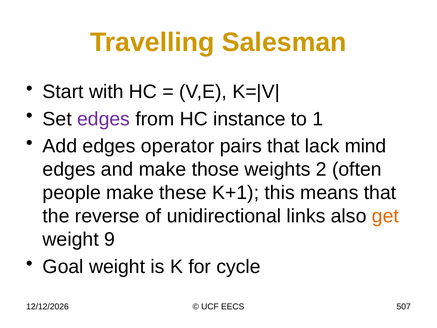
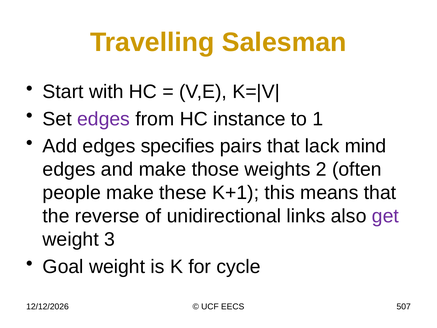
operator: operator -> specifies (178, 146)
get colour: orange -> purple (385, 216)
9: 9 -> 3 (110, 239)
